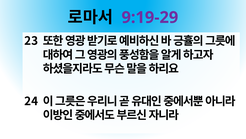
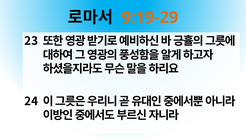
9:19-29 colour: purple -> orange (150, 17)
